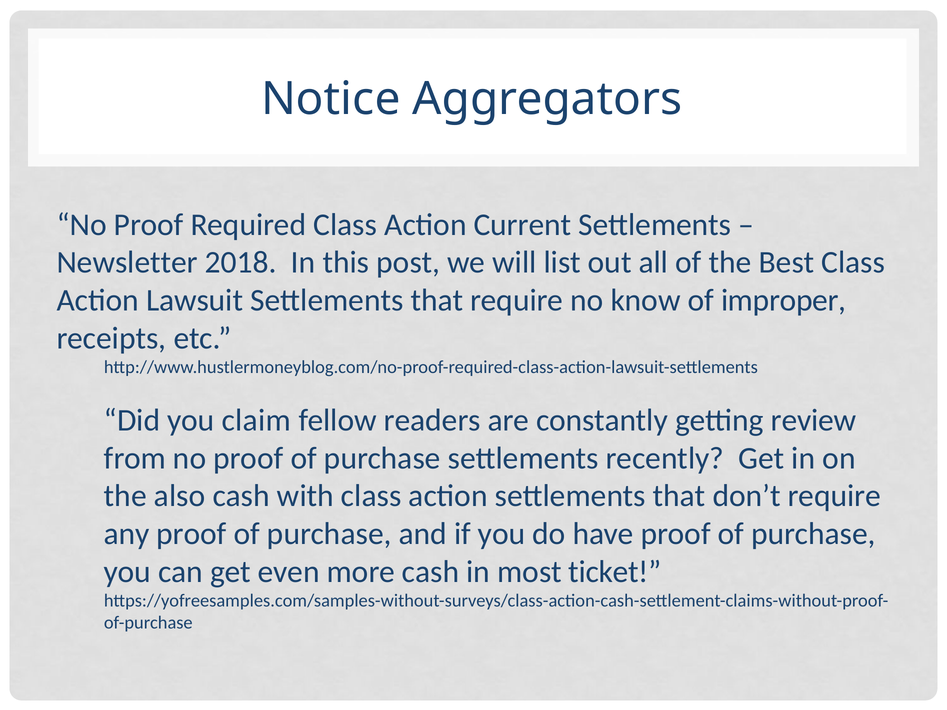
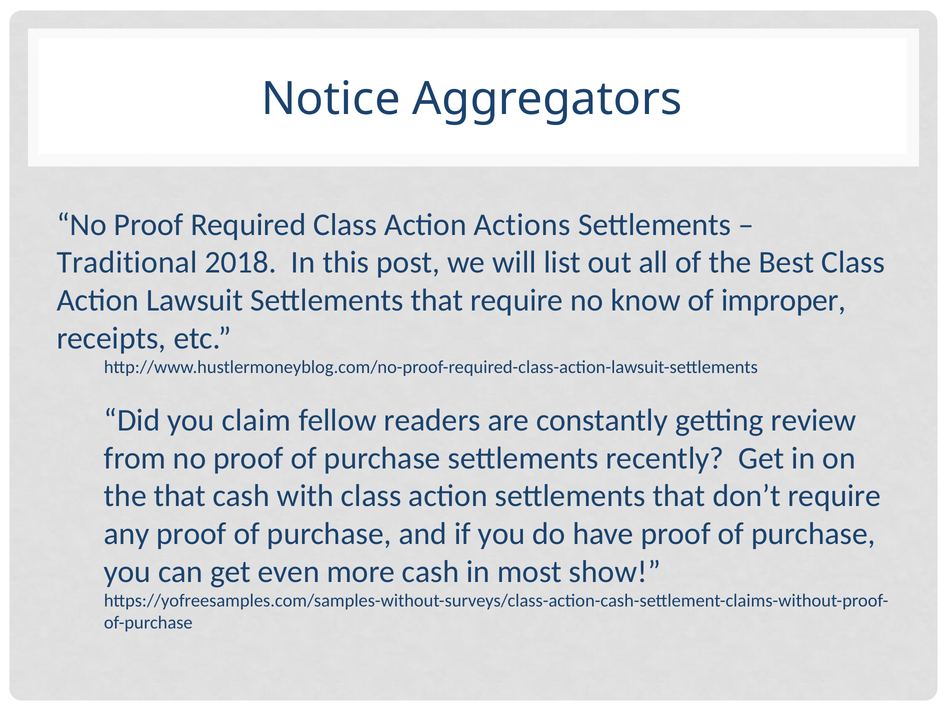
Current: Current -> Actions (522, 225)
Newsletter: Newsletter -> Traditional (127, 263)
the also: also -> that (180, 496)
ticket: ticket -> show (615, 572)
